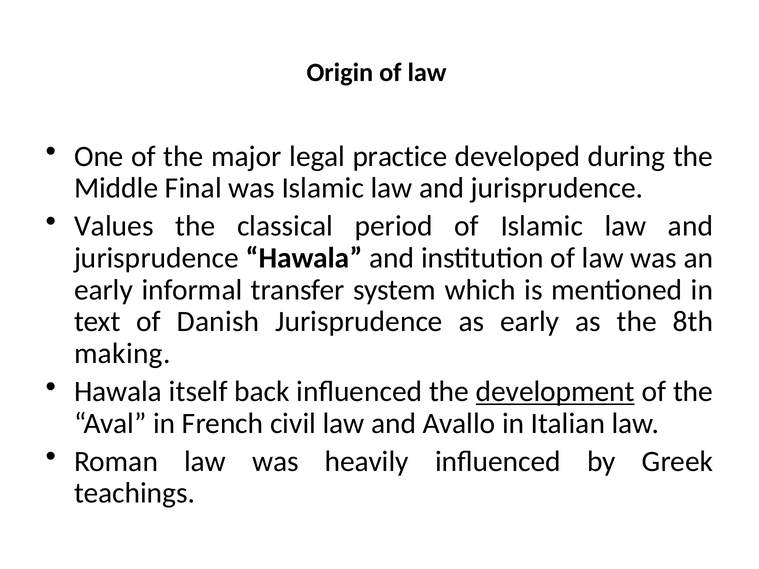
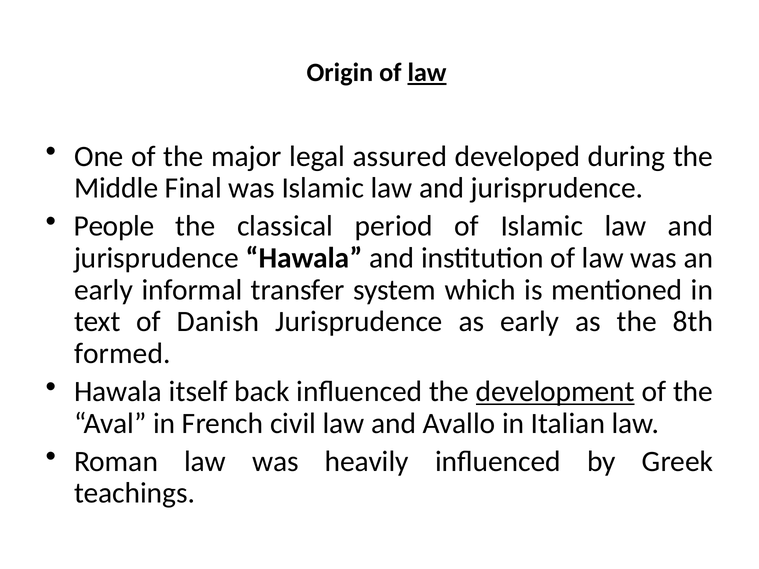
law underline: none -> present (427, 73)
practice: practice -> assured (400, 156)
Values: Values -> People (114, 226)
making: making -> formed (122, 354)
